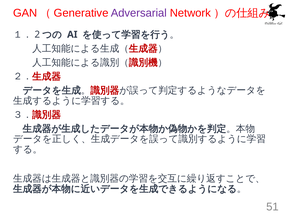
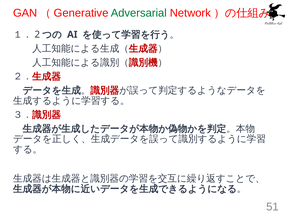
Adversarial colour: purple -> green (139, 13)
